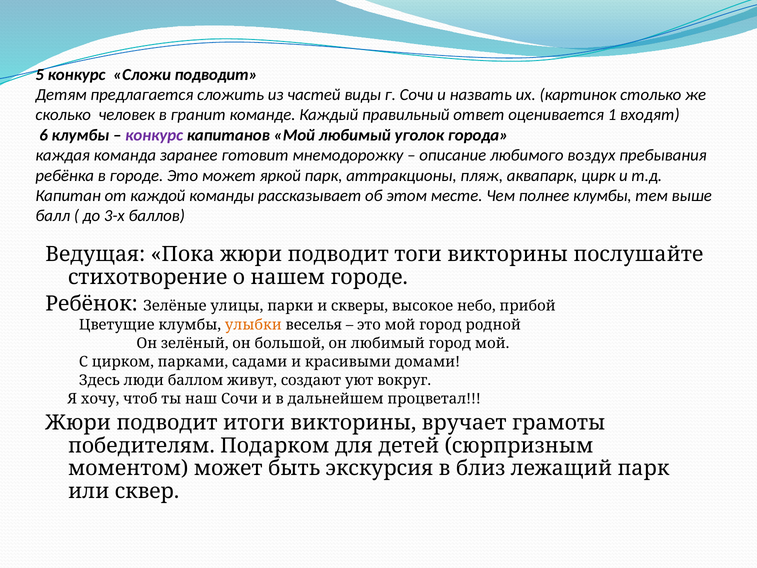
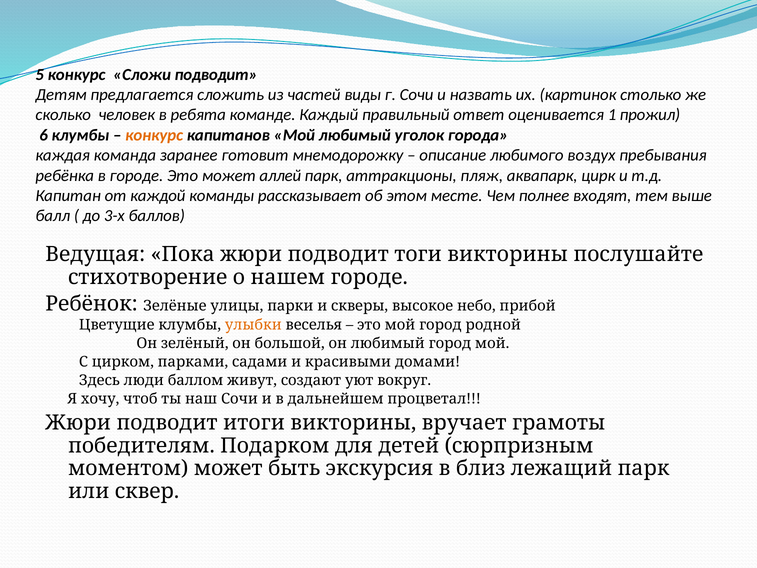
гранит: гранит -> ребята (198, 115)
входят: входят -> прожил (650, 115)
конкурс colour: purple -> orange (154, 135)
яркой: яркой -> аллей (280, 175)
полнее клумбы: клумбы -> входят (602, 196)
